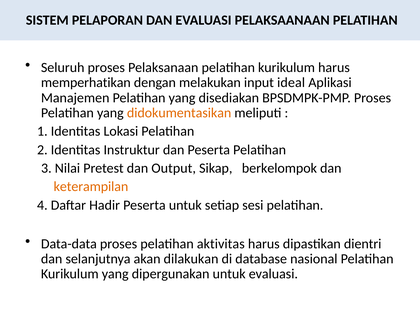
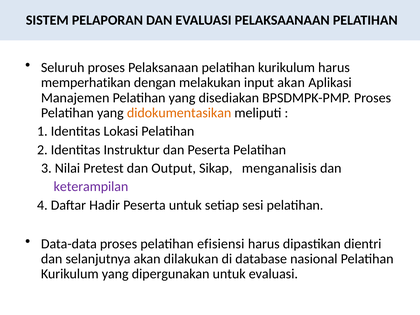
input ideal: ideal -> akan (291, 83)
berkelompok: berkelompok -> menganalisis (279, 168)
keterampilan colour: orange -> purple (91, 187)
aktivitas: aktivitas -> efisiensi (221, 244)
